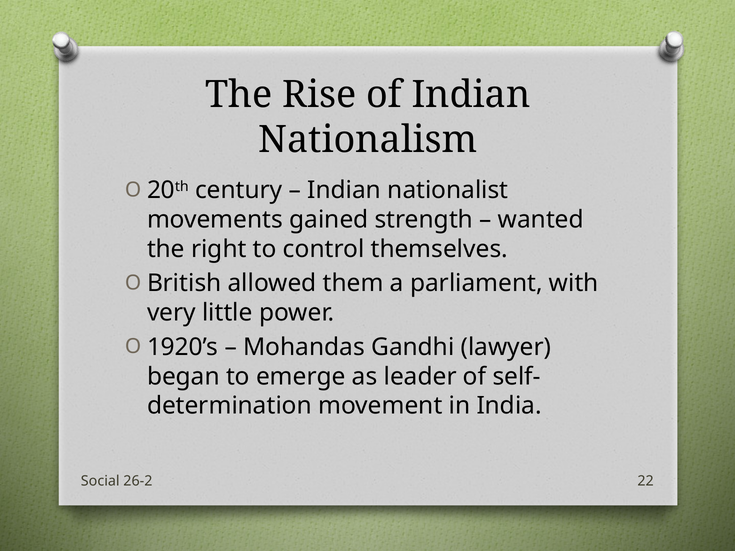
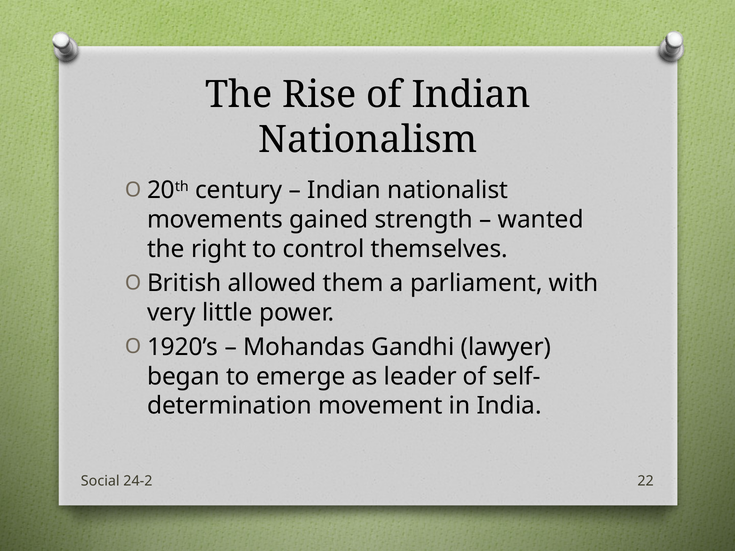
26-2: 26-2 -> 24-2 (138, 481)
